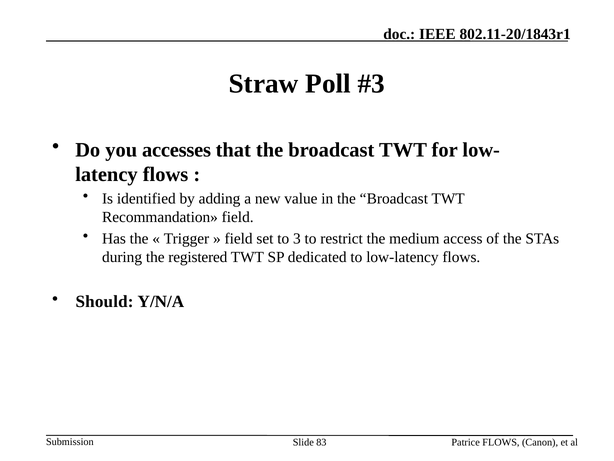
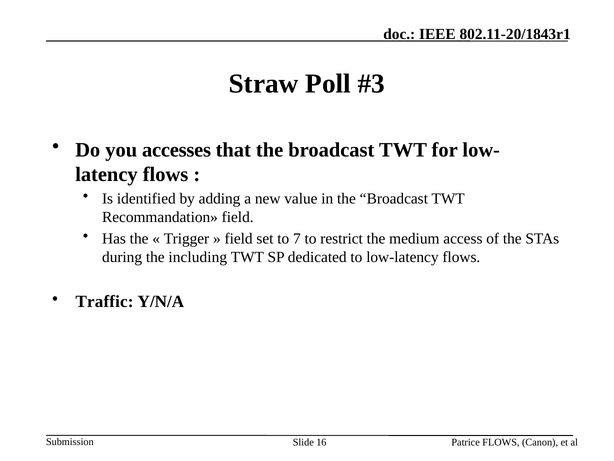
3: 3 -> 7 (297, 239)
registered: registered -> including (198, 257)
Should: Should -> Traffic (105, 301)
83: 83 -> 16 (321, 442)
